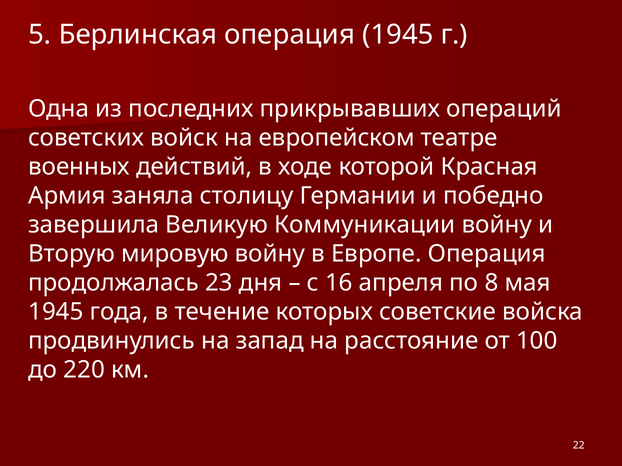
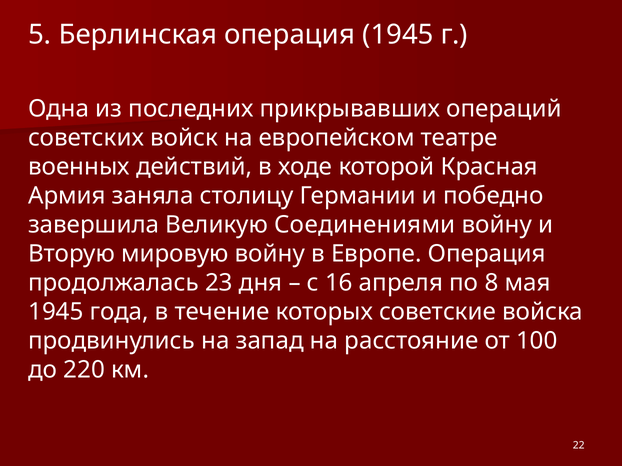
Коммуникации: Коммуникации -> Соединениями (365, 225)
